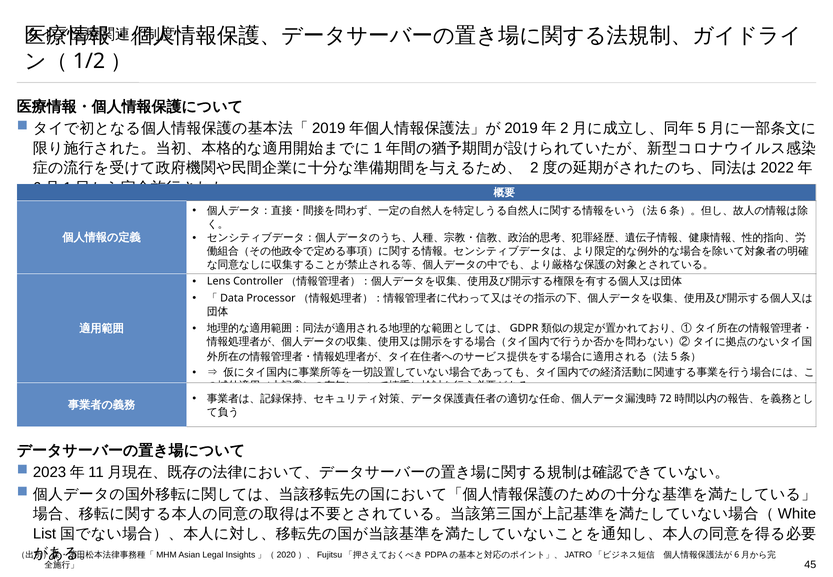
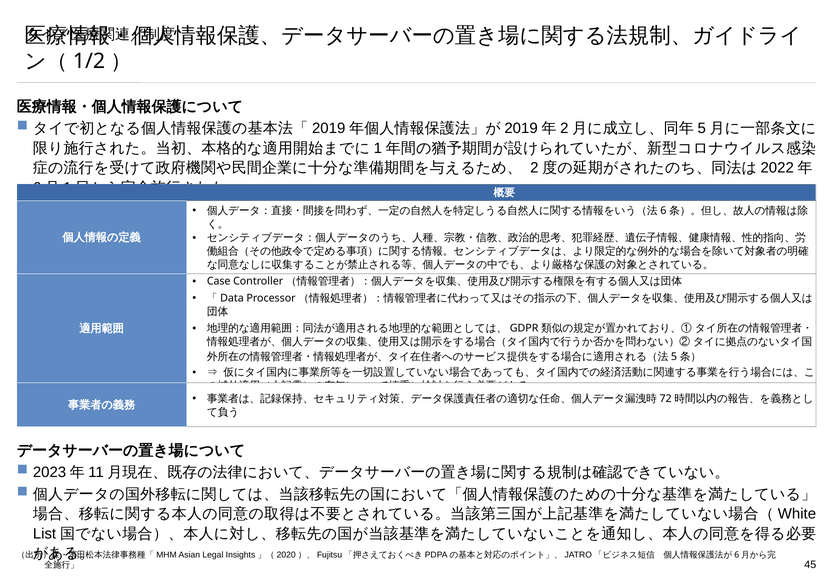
Lens: Lens -> Case (219, 281)
